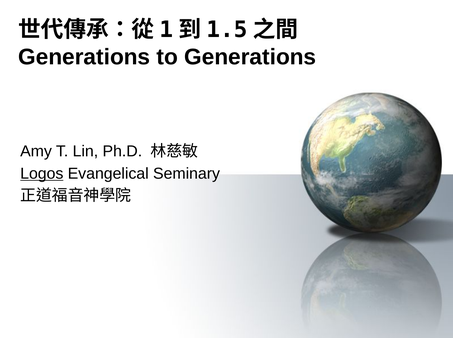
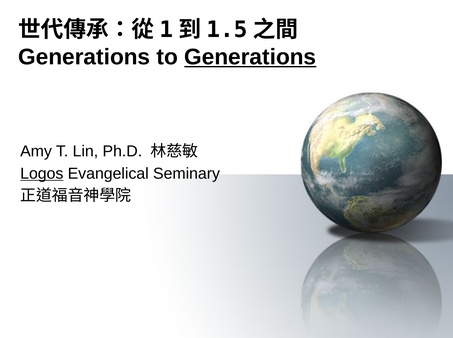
Generations underline: none -> present (250, 57)
